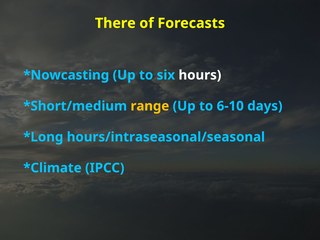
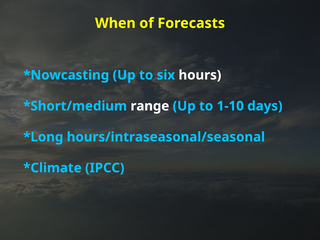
There: There -> When (115, 23)
range colour: yellow -> white (150, 106)
6-10: 6-10 -> 1-10 (230, 106)
